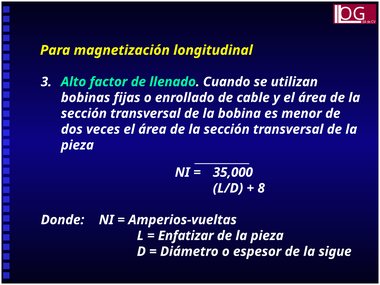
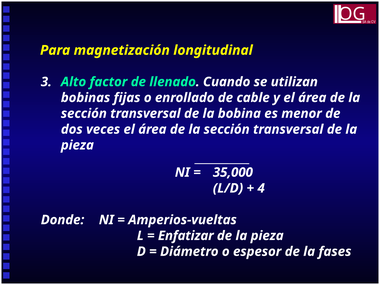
8: 8 -> 4 (261, 188)
sigue: sigue -> fases (335, 252)
